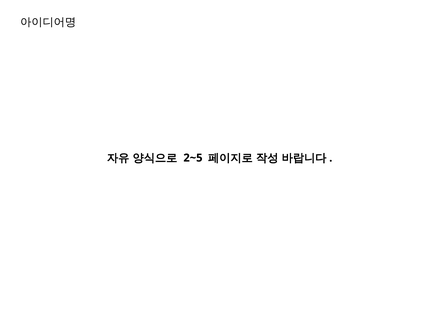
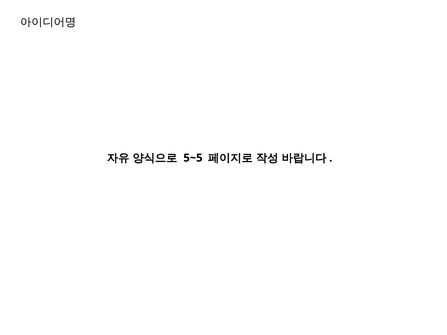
2~5: 2~5 -> 5~5 (193, 158)
